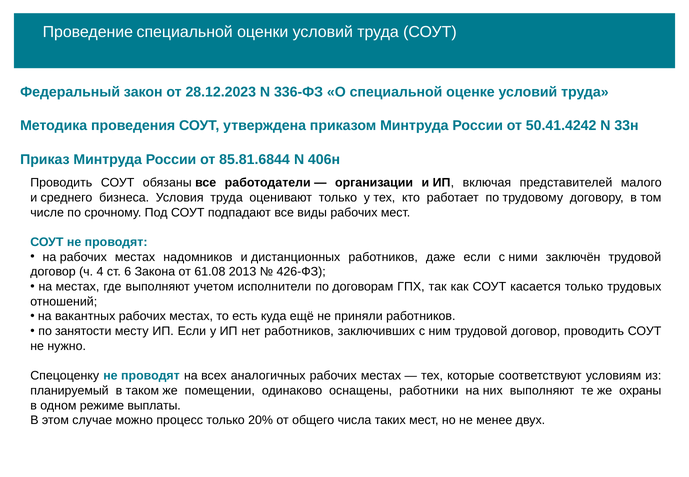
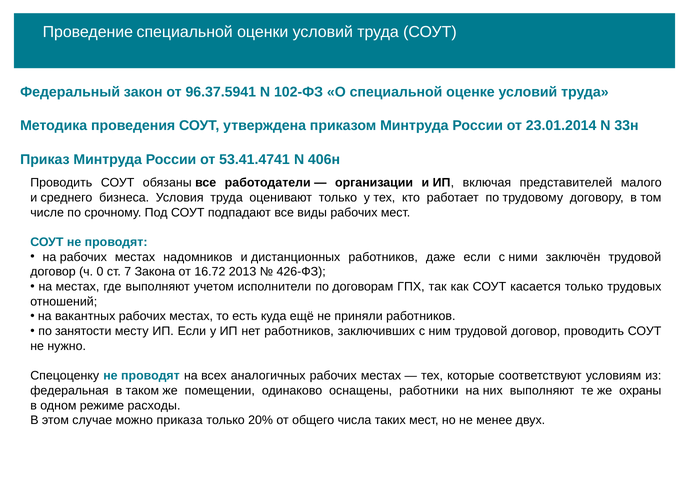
28.12.2023: 28.12.2023 -> 96.37.5941 (221, 92)
336-ФЗ: 336-ФЗ -> 102-ФЗ (299, 92)
50.41.4242: 50.41.4242 -> 23.01.2014 (561, 126)
85.81.6844: 85.81.6844 -> 53.41.4741 (255, 160)
4: 4 -> 0 (100, 272)
6: 6 -> 7 (128, 272)
61.08: 61.08 -> 16.72 (210, 272)
планируемый: планируемый -> федеральная (69, 391)
выплаты: выплаты -> расходы (154, 405)
процесс: процесс -> приказа (180, 420)
